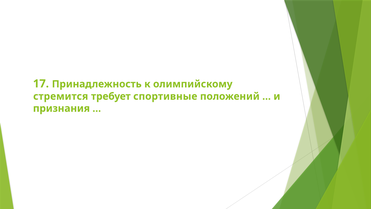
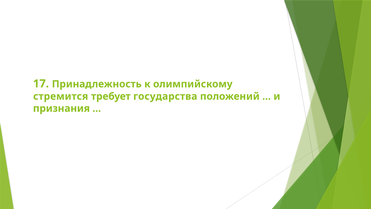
спортивные: спортивные -> государства (165, 96)
